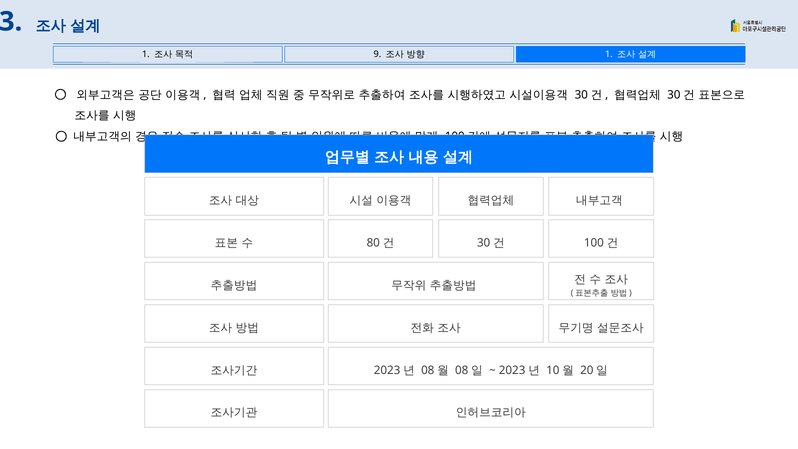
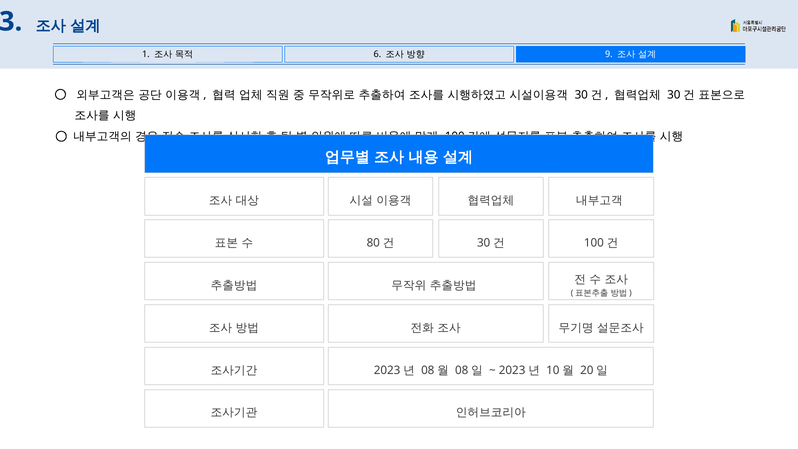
9: 9 -> 6 (377, 54)
1: 1 -> 9 (609, 54)
